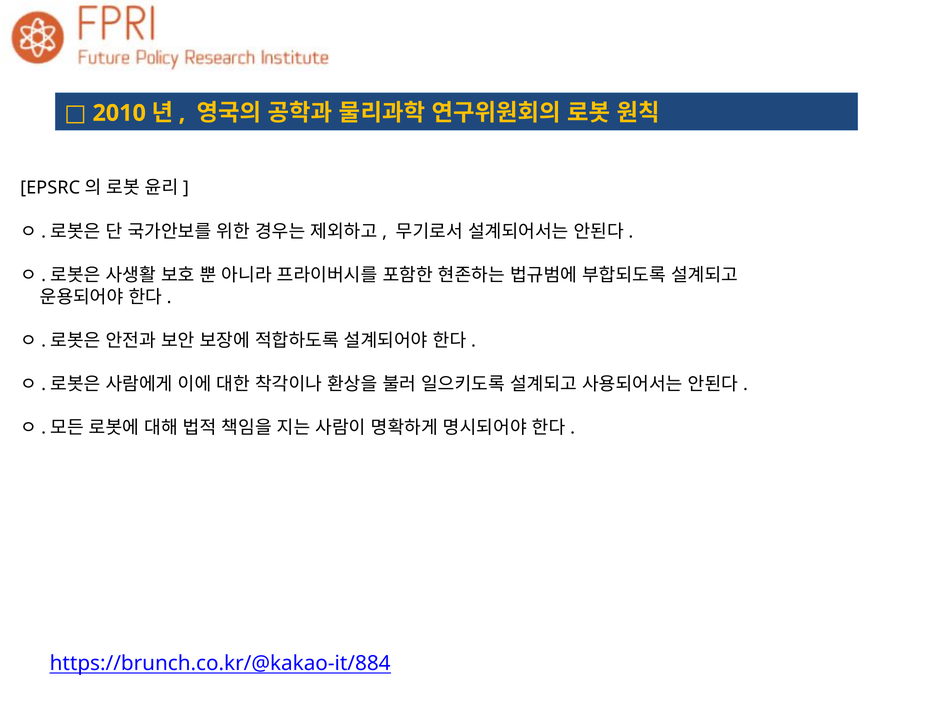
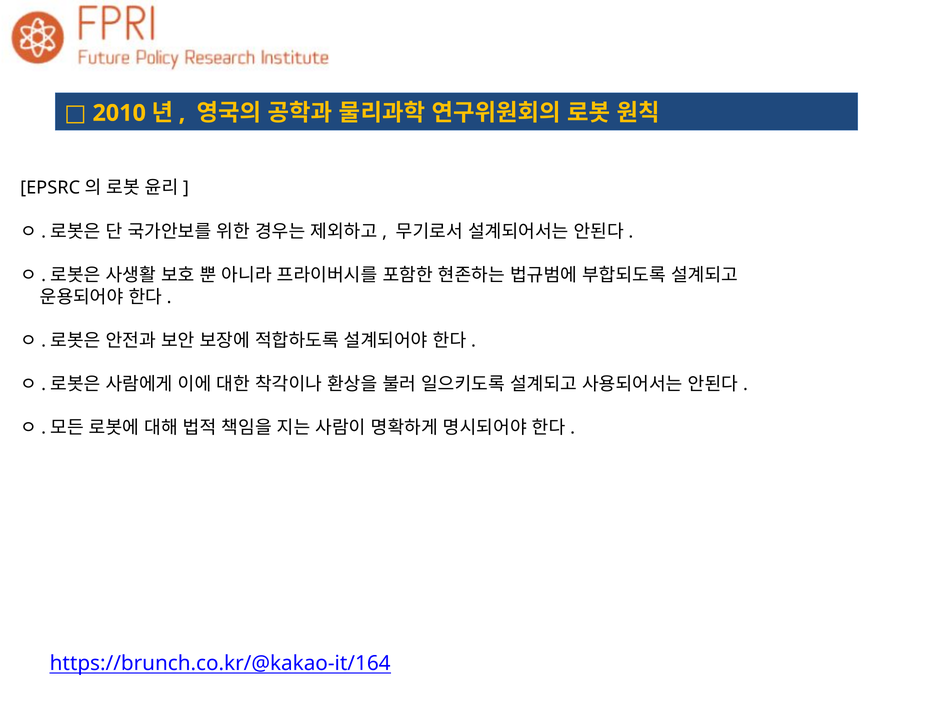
https://brunch.co.kr/@kakao-it/884: https://brunch.co.kr/@kakao-it/884 -> https://brunch.co.kr/@kakao-it/164 (220, 664)
